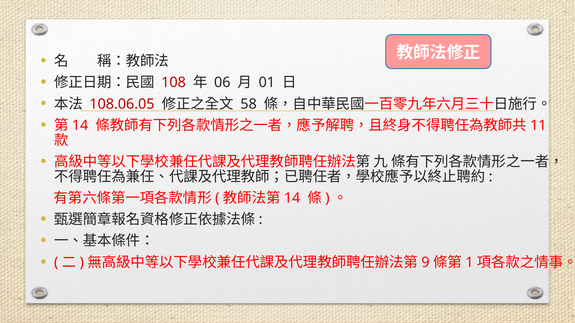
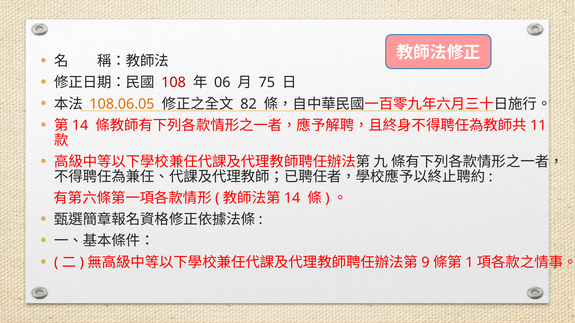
01: 01 -> 75 (267, 83)
108.06.05 colour: red -> orange (122, 104)
58: 58 -> 82 (249, 104)
